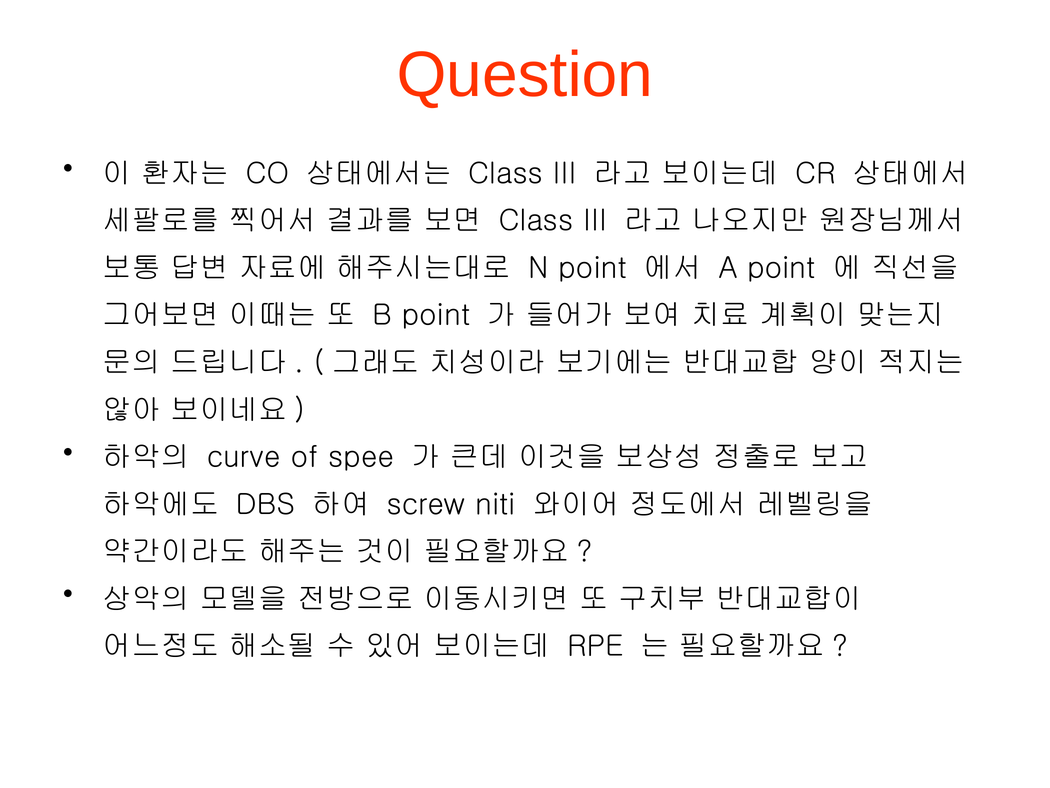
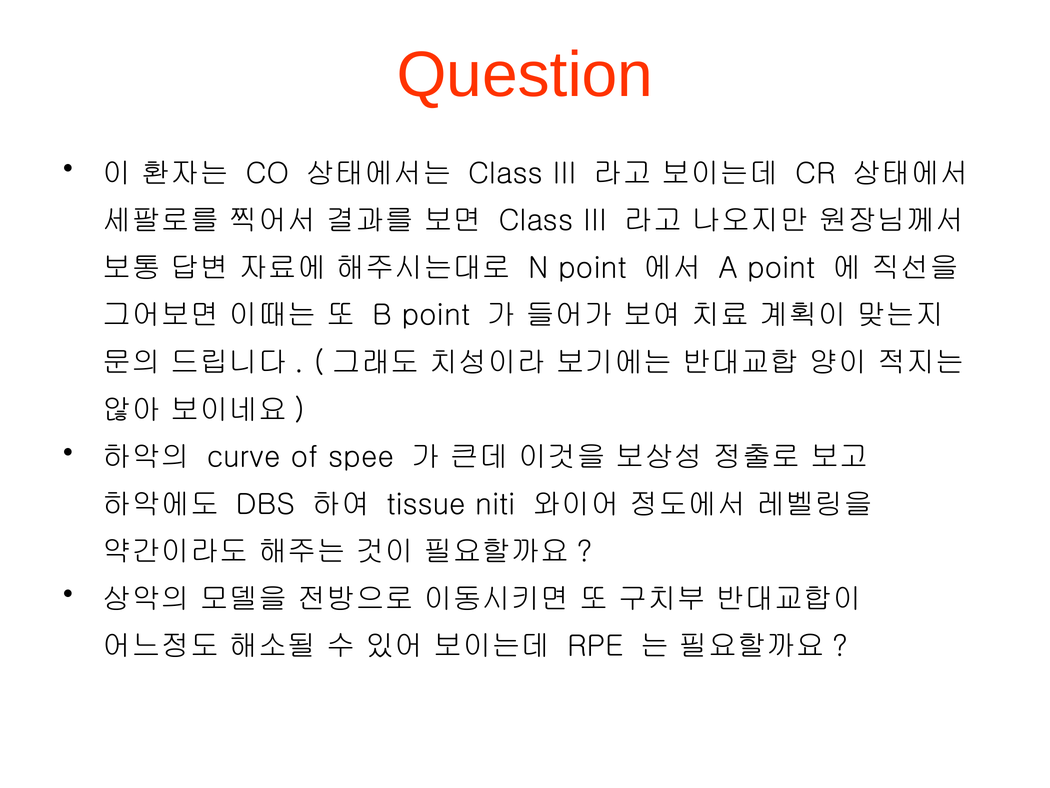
screw: screw -> tissue (426, 504)
